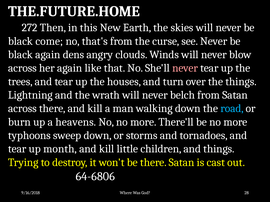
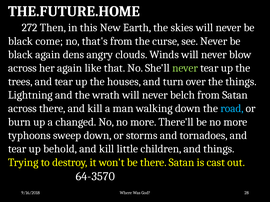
never colour: pink -> light green (185, 68)
heavens: heavens -> changed (76, 122)
month: month -> behold (60, 149)
64-6806: 64-6806 -> 64-3570 (95, 177)
